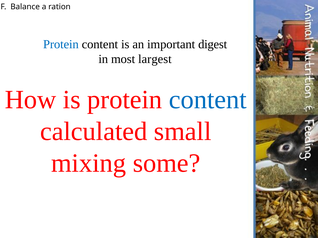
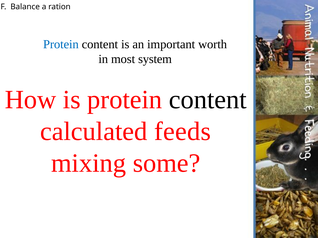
digest: digest -> worth (213, 44)
largest: largest -> system (155, 59)
content colour: blue -> black (208, 100)
small: small -> feeds (183, 132)
